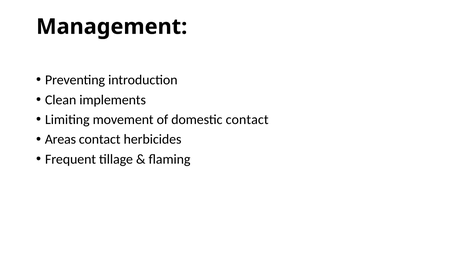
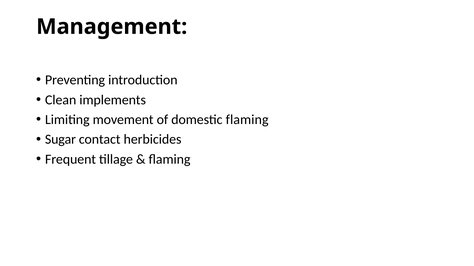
domestic contact: contact -> flaming (247, 120)
Areas: Areas -> Sugar (60, 140)
